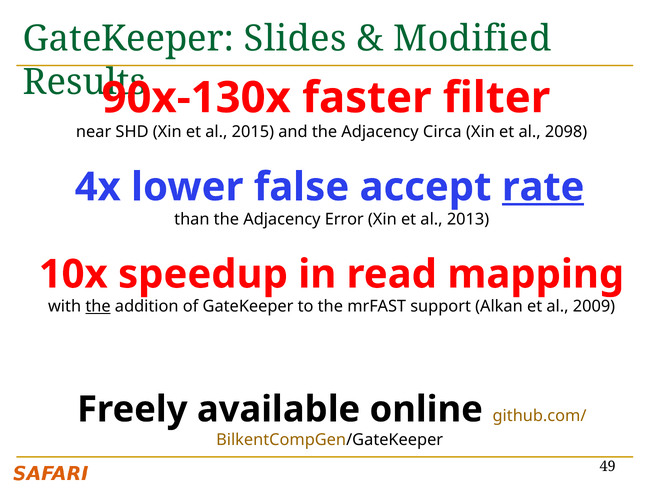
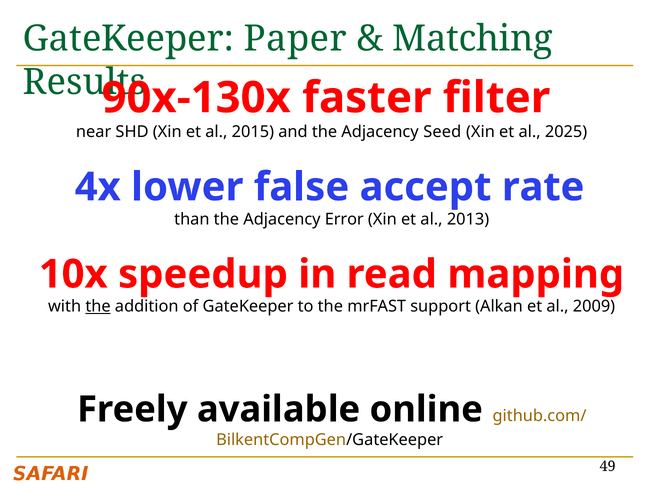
Slides: Slides -> Paper (295, 39)
Modified: Modified -> Matching (473, 39)
Circa: Circa -> Seed (442, 132)
2098: 2098 -> 2025 (566, 132)
rate underline: present -> none (543, 187)
